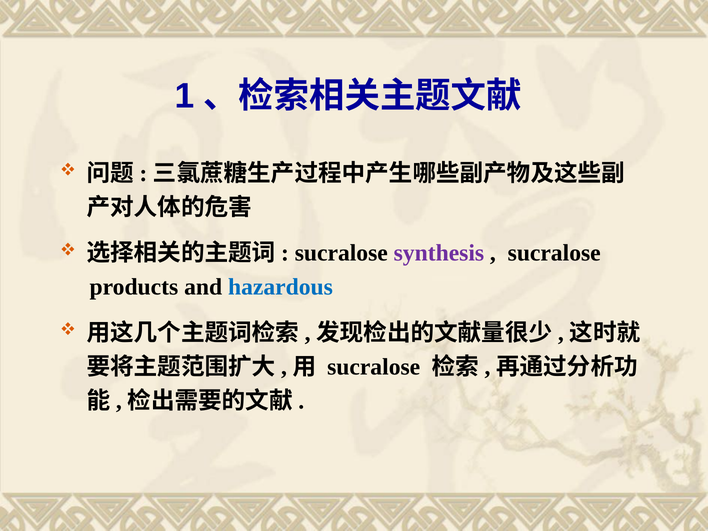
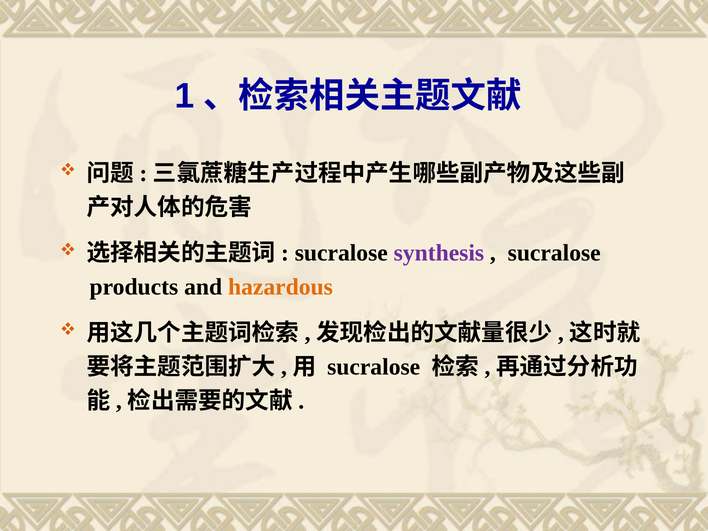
hazardous colour: blue -> orange (280, 287)
